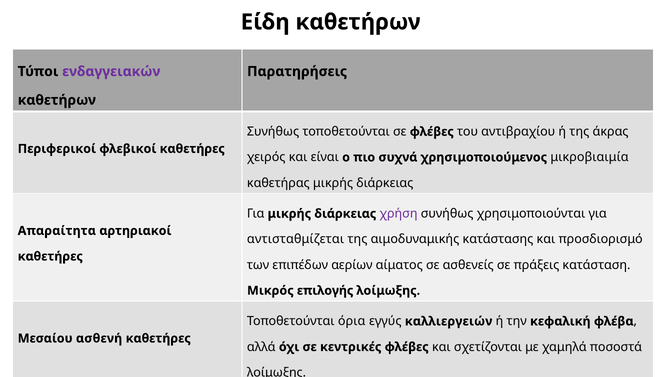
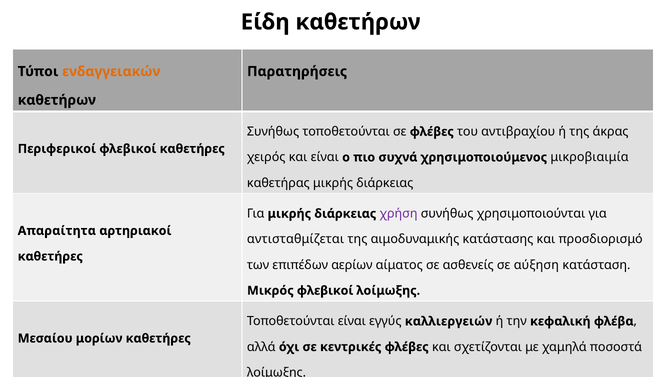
ενδαγγειακών colour: purple -> orange (111, 71)
πράξεις: πράξεις -> αύξηση (536, 265)
Μικρός επιλογής: επιλογής -> φλεβικοί (325, 290)
Τοποθετούνται όρια: όρια -> είναι (352, 321)
ασθενή: ασθενή -> μορίων (99, 338)
